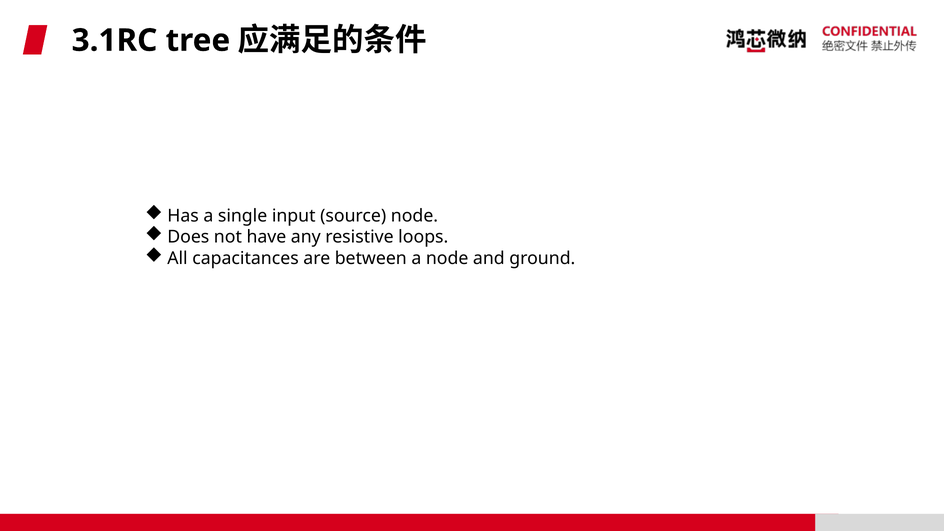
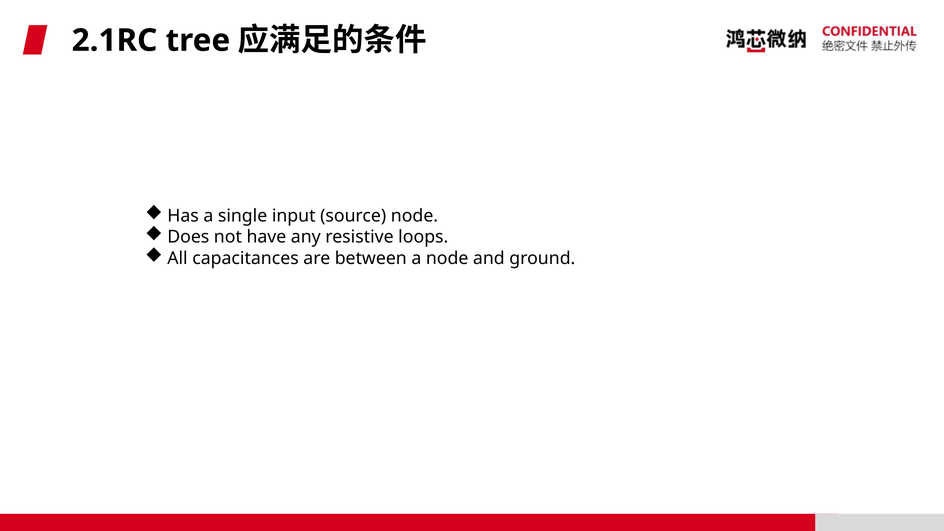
3.1RC: 3.1RC -> 2.1RC (114, 40)
